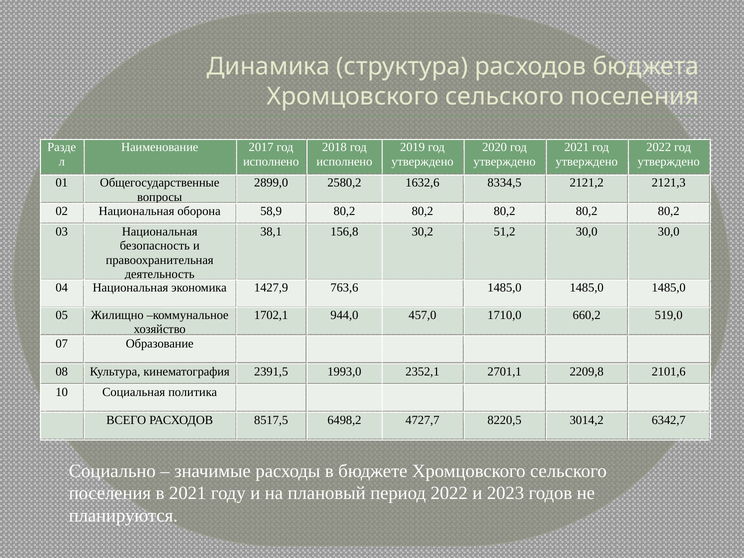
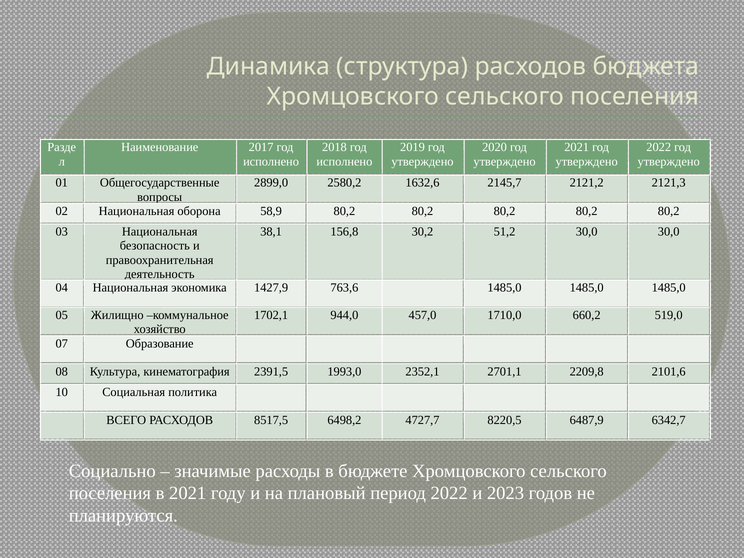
8334,5: 8334,5 -> 2145,7 (505, 183)
3014,2: 3014,2 -> 6487,9 (587, 420)
